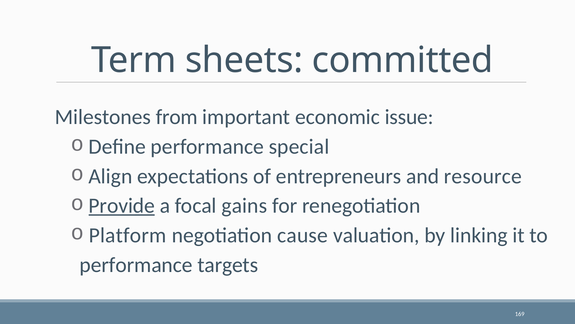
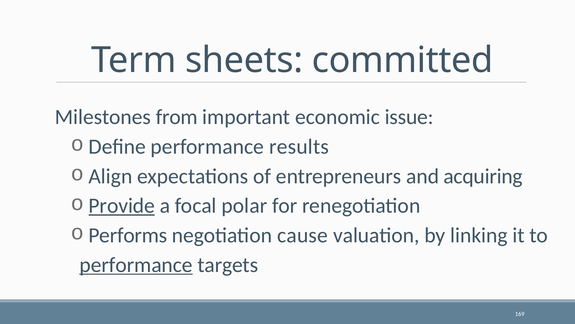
special: special -> results (299, 146)
resource: resource -> acquiring (483, 176)
gains: gains -> polar (244, 205)
Platform: Platform -> Performs (128, 235)
performance underline: none -> present (136, 264)
